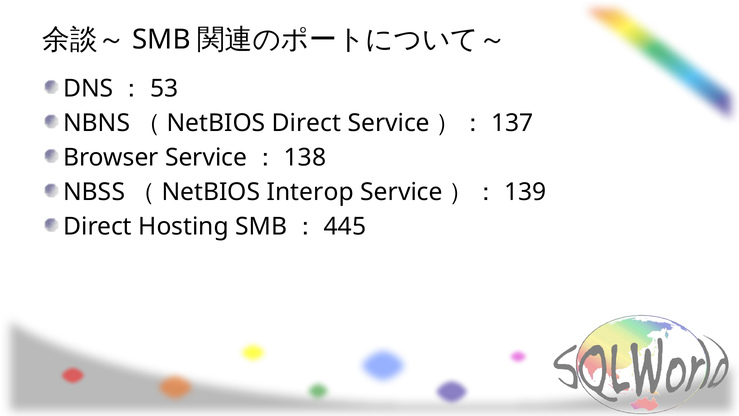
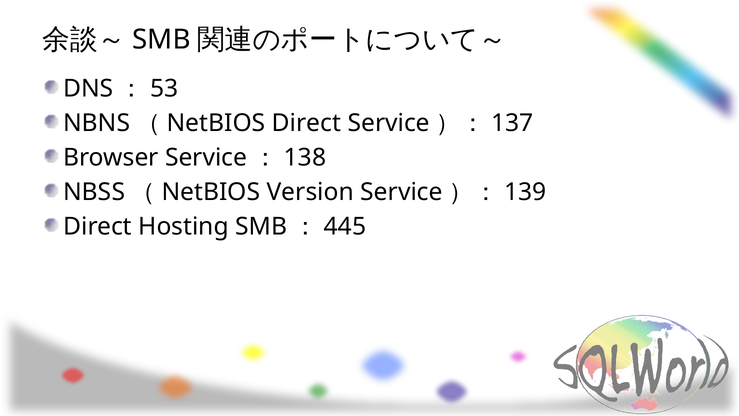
Interop: Interop -> Version (310, 192)
